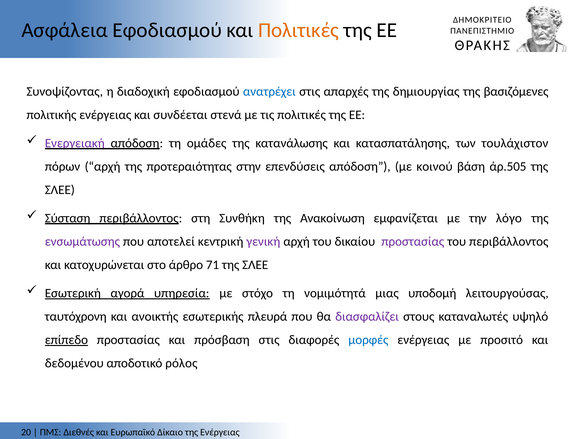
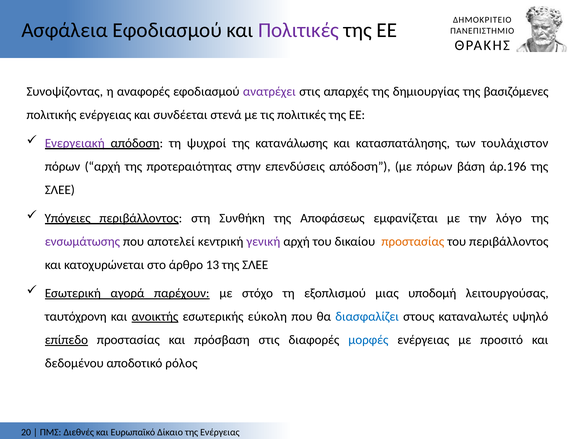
Πολιτικές colour: orange -> purple (299, 30)
διαδοχική: διαδοχική -> αναφορές (143, 91)
ανατρέχει colour: blue -> purple (269, 91)
ομάδες: ομάδες -> ψυχροί (207, 143)
με κοινού: κοινού -> πόρων (434, 166)
άρ.505: άρ.505 -> άρ.196 (508, 166)
Σύσταση: Σύσταση -> Υπόγειες (68, 218)
Ανακοίνωση: Ανακοίνωση -> Αποφάσεως (332, 218)
προστασίας colour: purple -> orange (413, 241)
71: 71 -> 13 (213, 265)
υπηρεσία: υπηρεσία -> παρέχουν (182, 293)
νομιμότητά: νομιμότητά -> εξοπλισμού (335, 293)
ανοικτής underline: none -> present (155, 316)
πλευρά: πλευρά -> εύκολη (267, 316)
διασφαλίζει colour: purple -> blue (367, 316)
